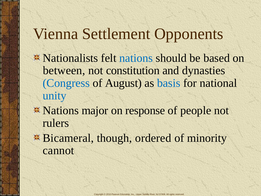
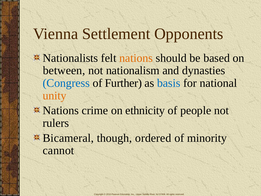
nations colour: blue -> orange (136, 58)
constitution: constitution -> nationalism (133, 70)
August: August -> Further (123, 83)
unity colour: blue -> orange (55, 96)
major: major -> crime (95, 110)
response: response -> ethnicity (145, 110)
